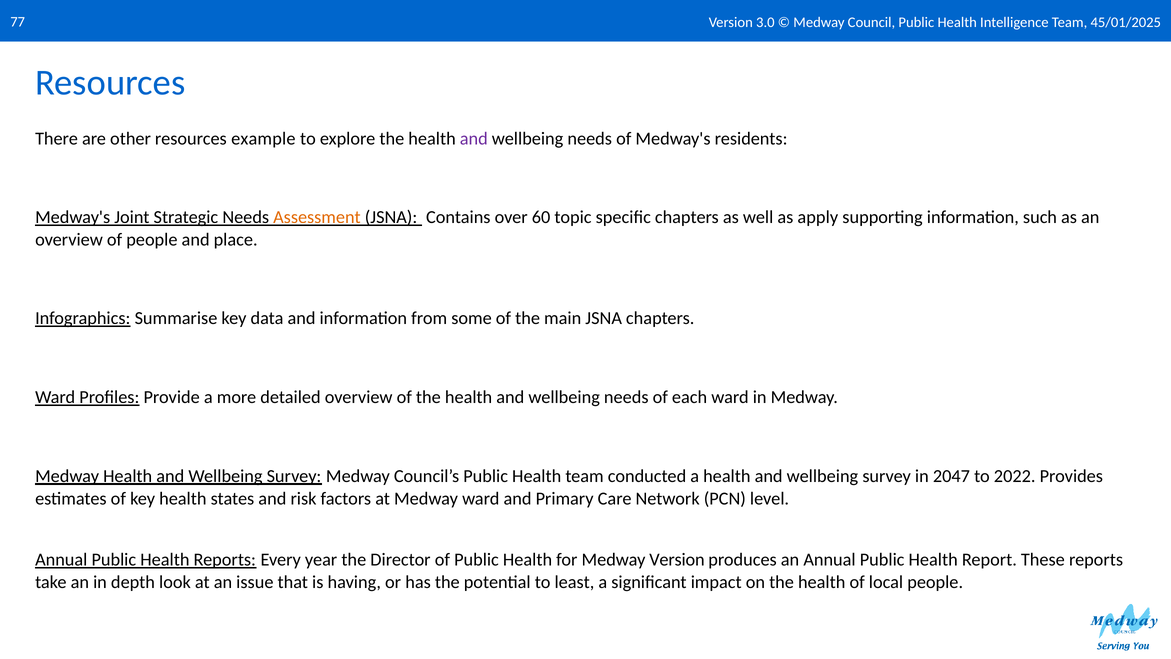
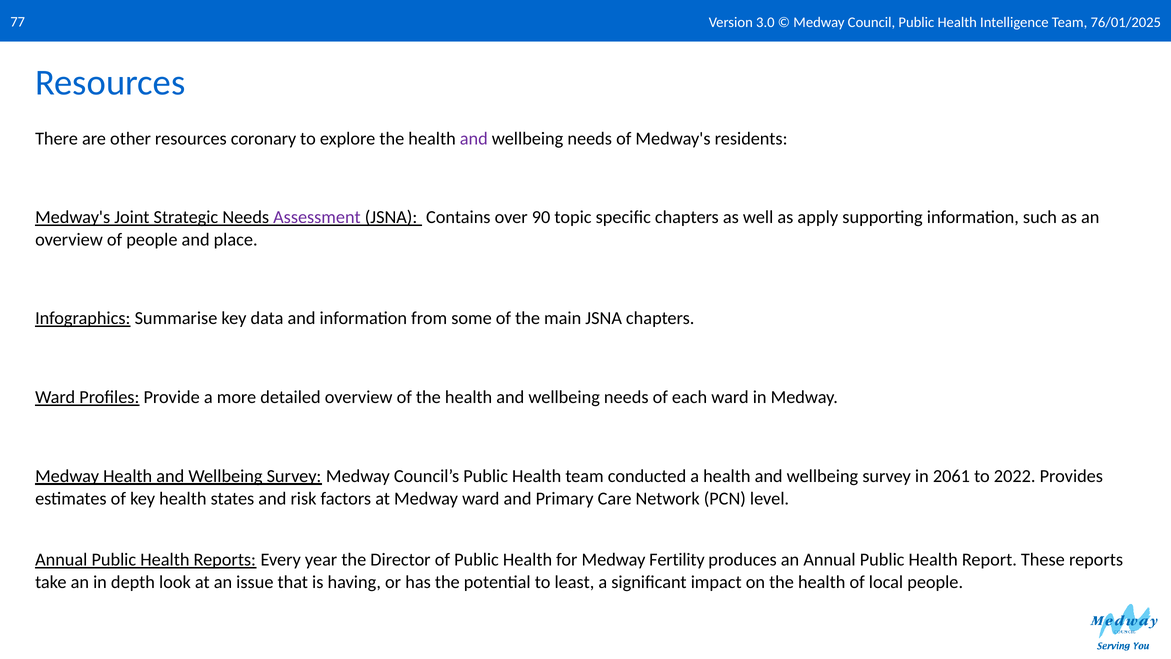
45/01/2025: 45/01/2025 -> 76/01/2025 (1126, 23)
example: example -> coronary (264, 139)
Assessment colour: orange -> purple (317, 217)
60: 60 -> 90 (541, 217)
2047: 2047 -> 2061 (951, 476)
Medway Version: Version -> Fertility (677, 560)
